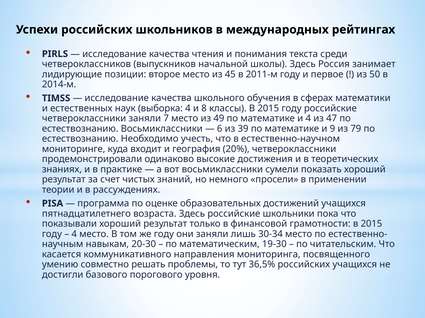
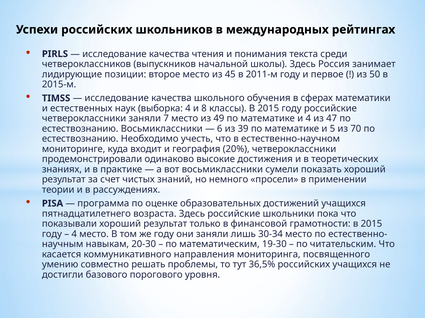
2014-м: 2014-м -> 2015-м (59, 85)
9: 9 -> 5 (332, 129)
79: 79 -> 70 (356, 129)
